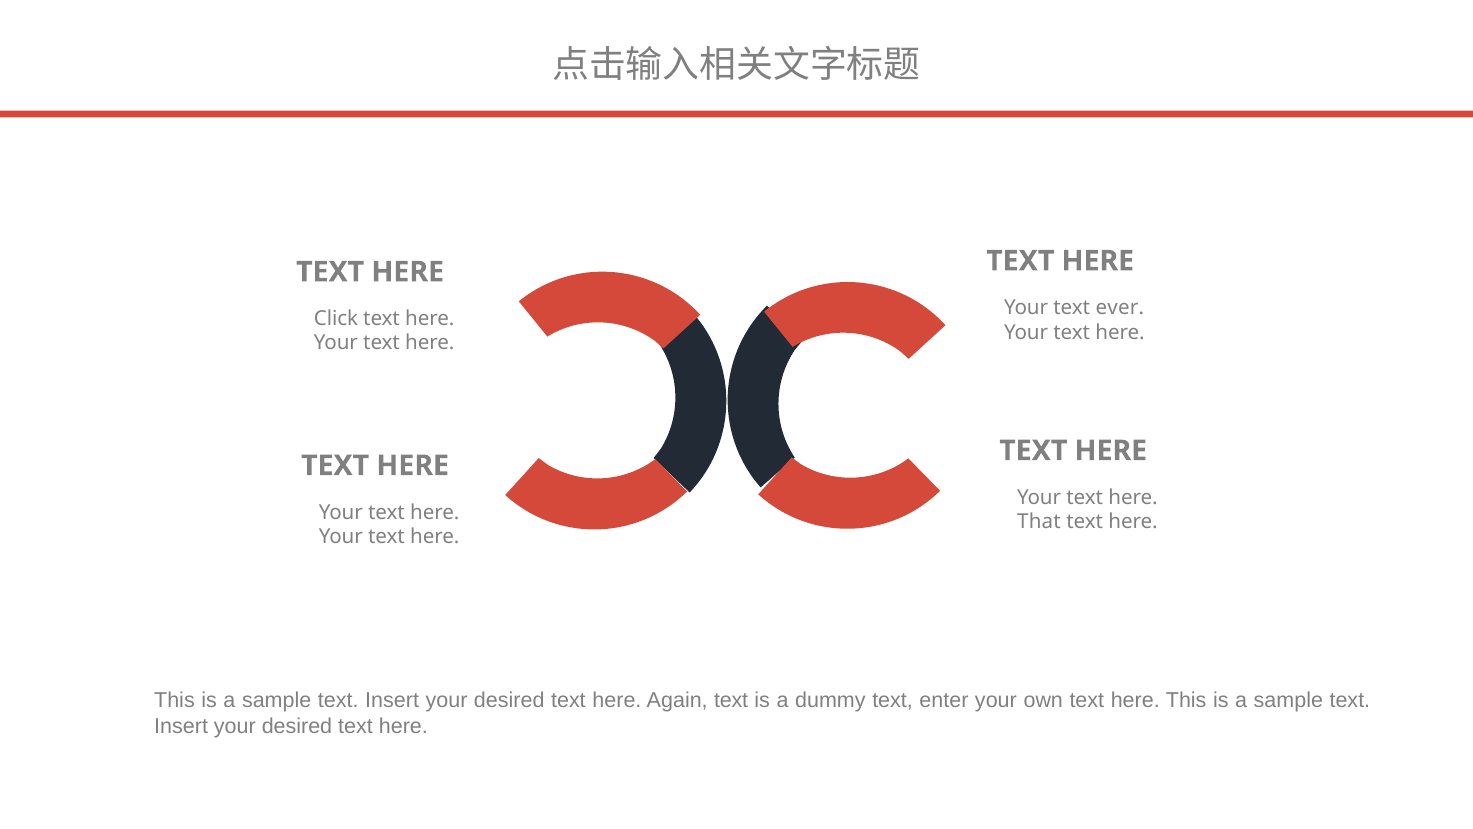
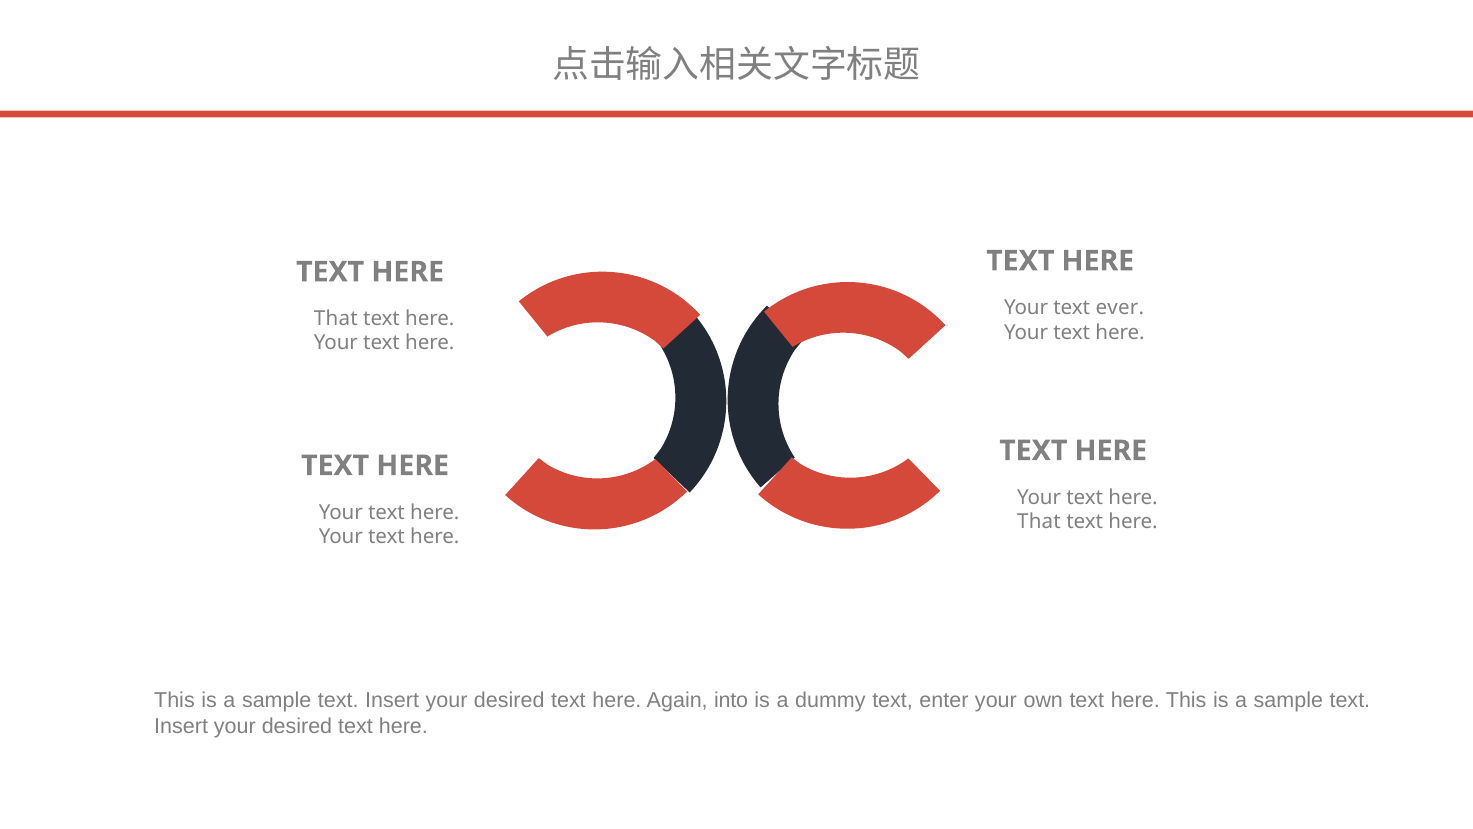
Click: Click -> That (336, 319)
Again text: text -> into (731, 700)
